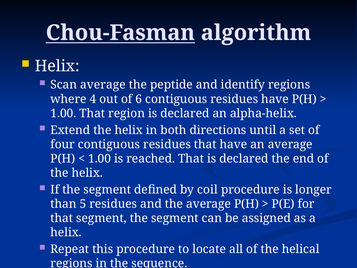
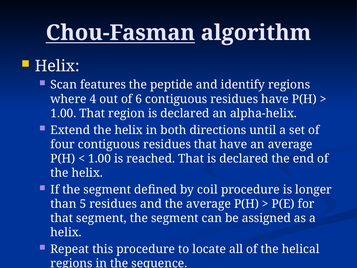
Scan average: average -> features (103, 85)
